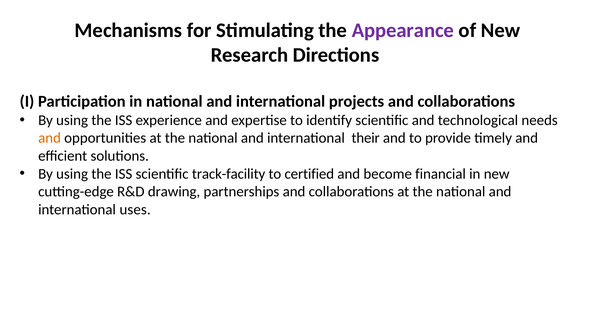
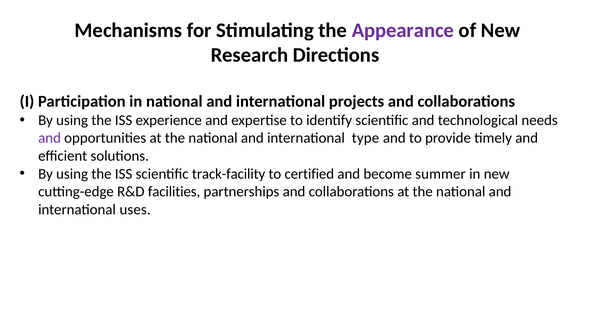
and colour: orange -> purple (50, 138)
their: their -> type (365, 138)
financial: financial -> summer (440, 174)
drawing: drawing -> facilities (174, 192)
